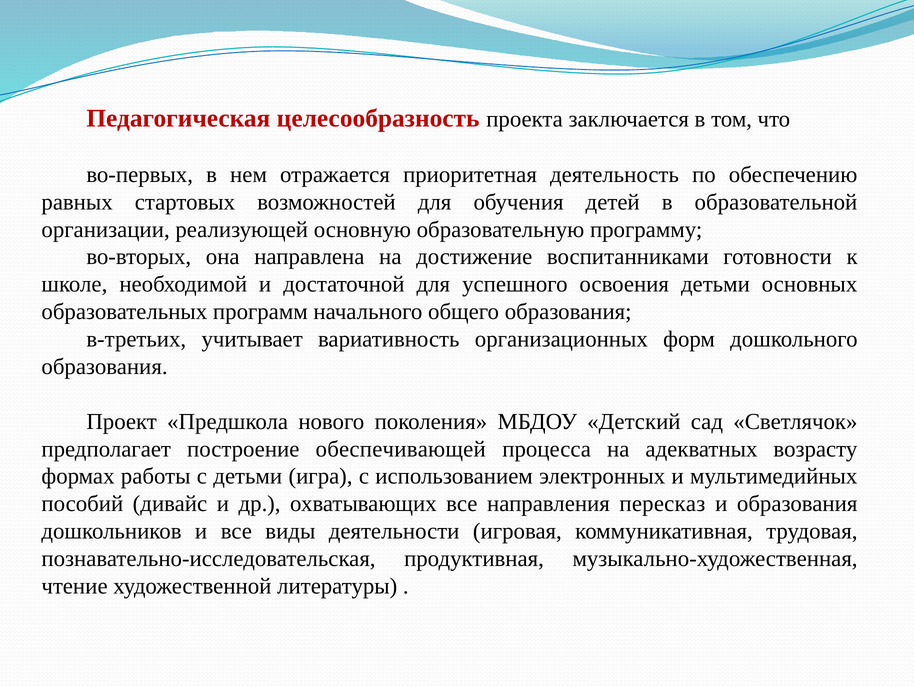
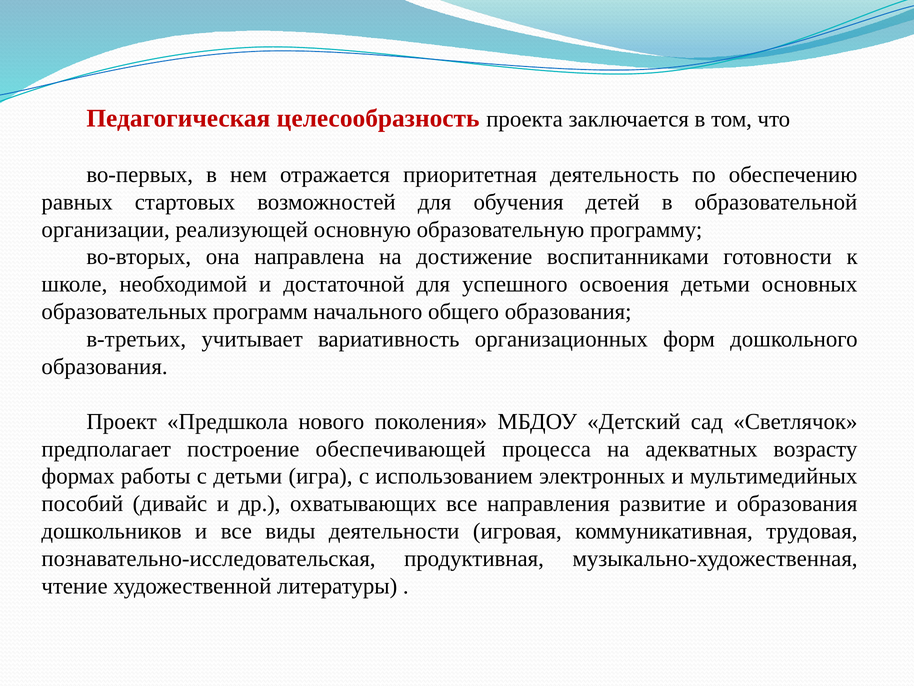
пересказ: пересказ -> развитие (662, 504)
